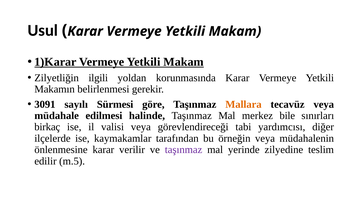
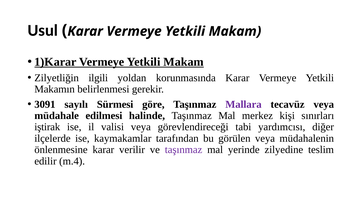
Mallara colour: orange -> purple (243, 105)
bile: bile -> kişi (287, 116)
birkaç: birkaç -> iştirak (47, 127)
örneğin: örneğin -> görülen (234, 139)
m.5: m.5 -> m.4 (72, 162)
